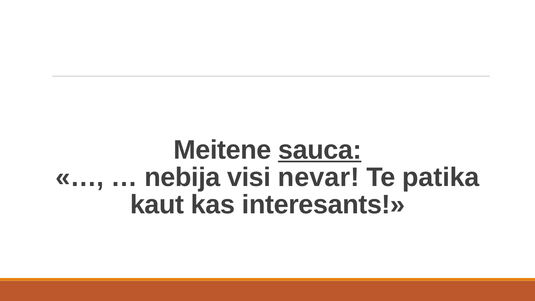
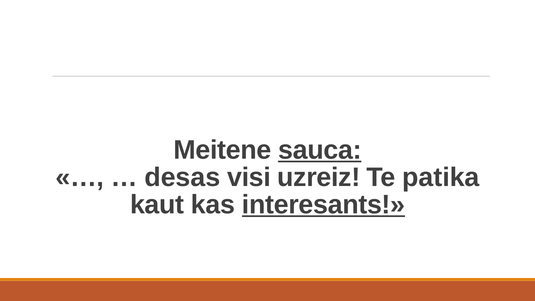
nebija: nebija -> desas (182, 177)
nevar: nevar -> uzreiz (319, 177)
interesants underline: none -> present (324, 205)
